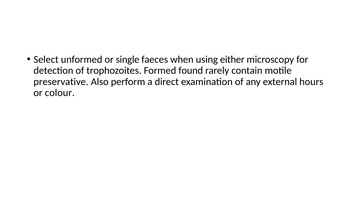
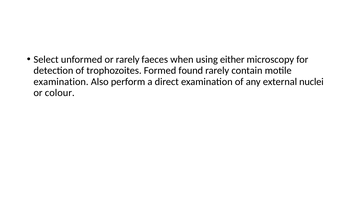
or single: single -> rarely (128, 60)
preservative: preservative -> examination (61, 82)
hours: hours -> nuclei (311, 82)
